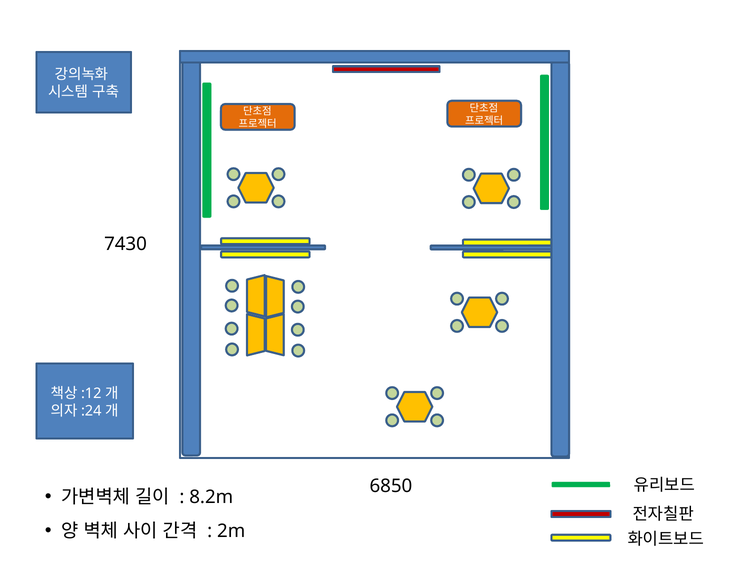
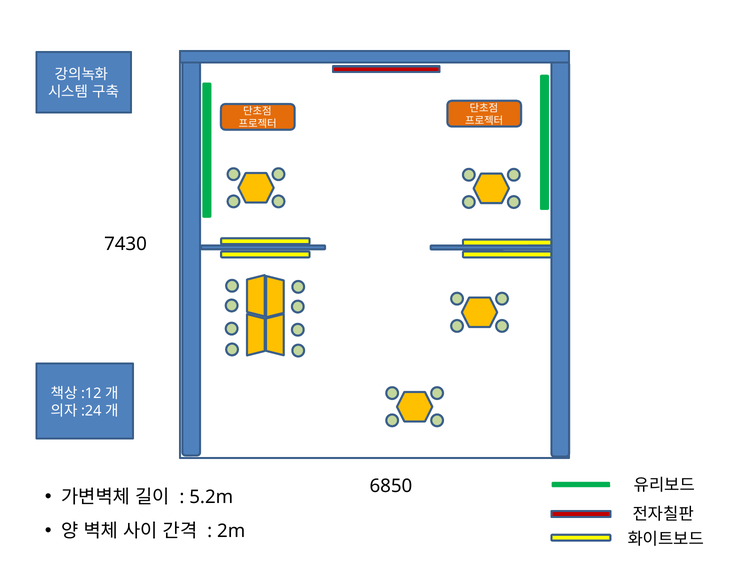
8.2m: 8.2m -> 5.2m (211, 497)
